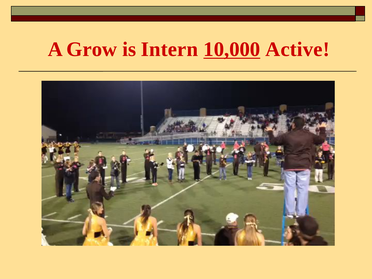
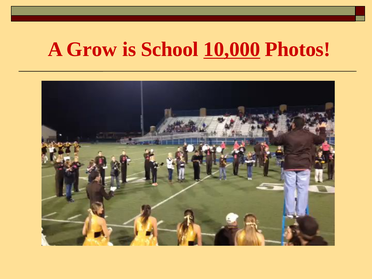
Intern: Intern -> School (170, 49)
Active: Active -> Photos (298, 49)
